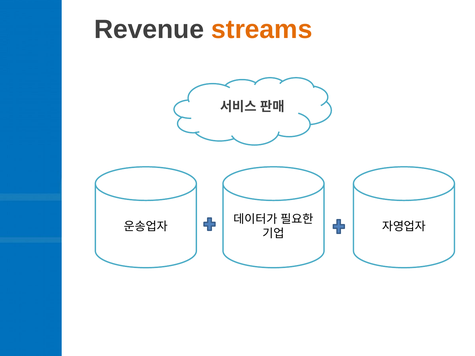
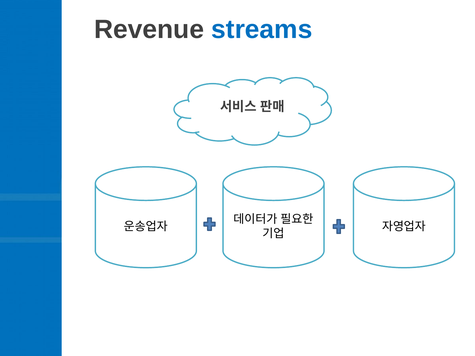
streams colour: orange -> blue (262, 30)
